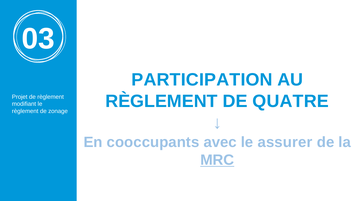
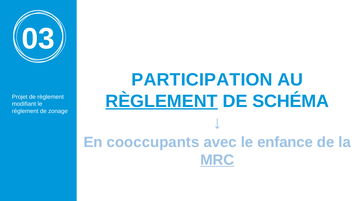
RÈGLEMENT underline: none -> present (162, 101)
QUATRE: QUATRE -> SCHÉMA (291, 101)
assurer: assurer -> enfance (285, 142)
